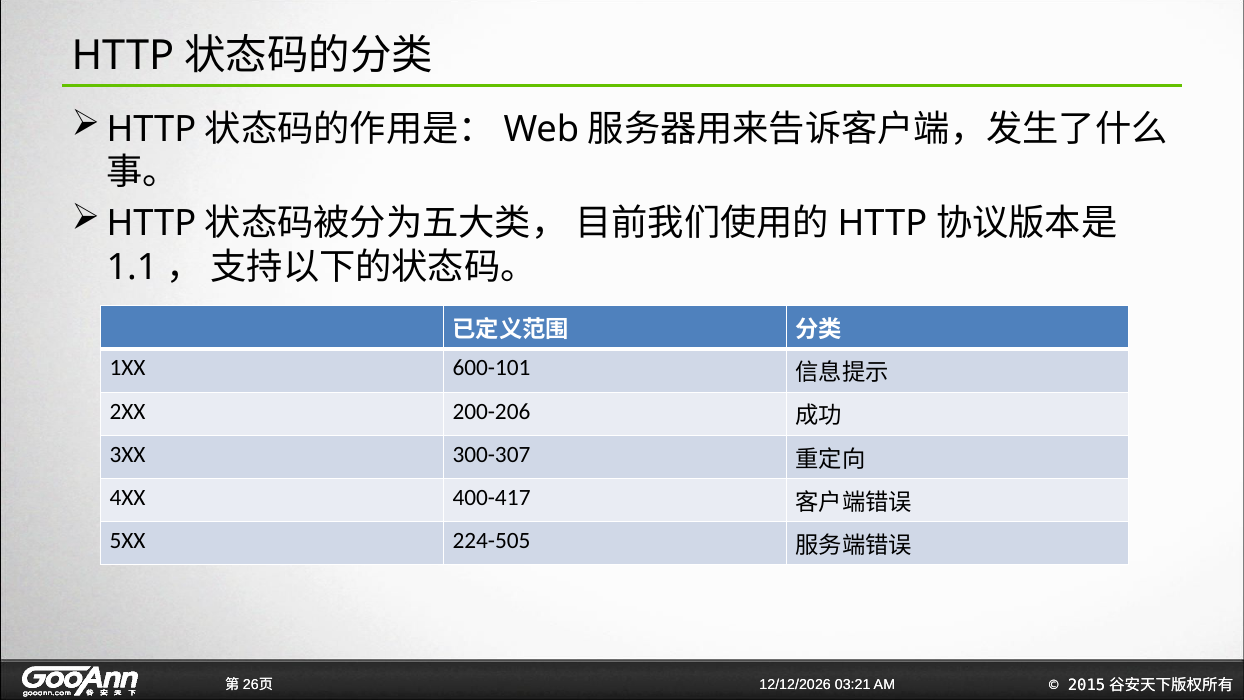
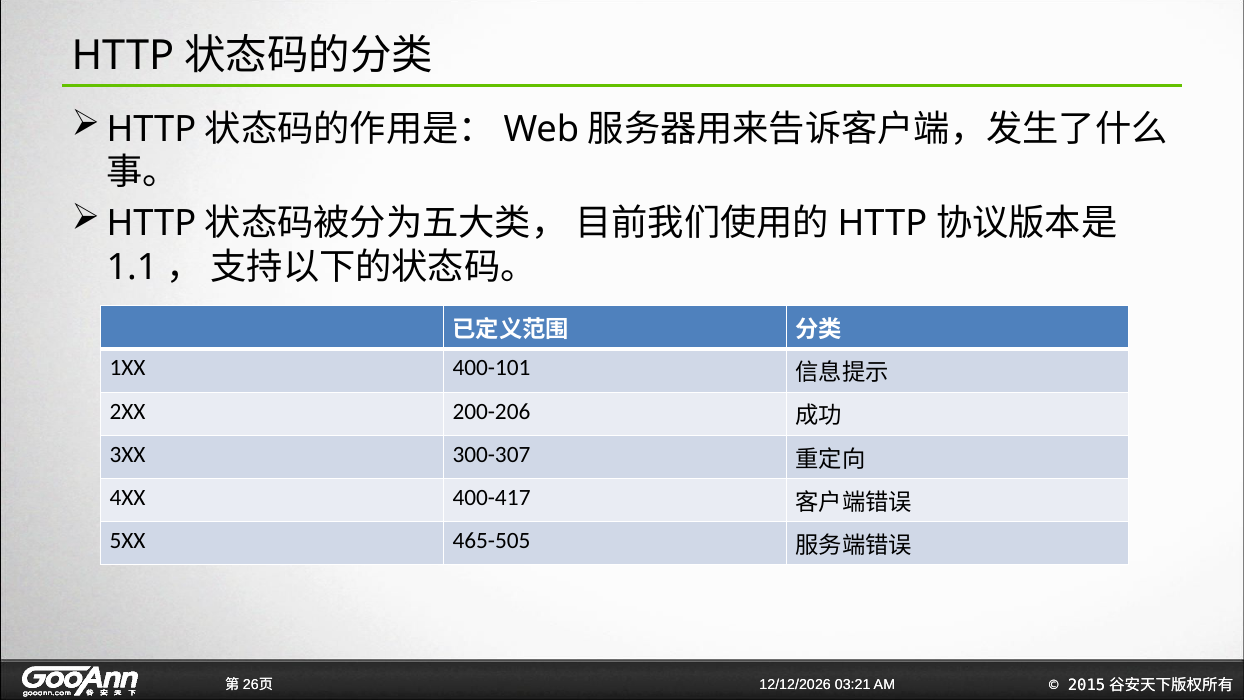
600-101: 600-101 -> 400-101 (492, 368)
224-505: 224-505 -> 465-505 (492, 541)
